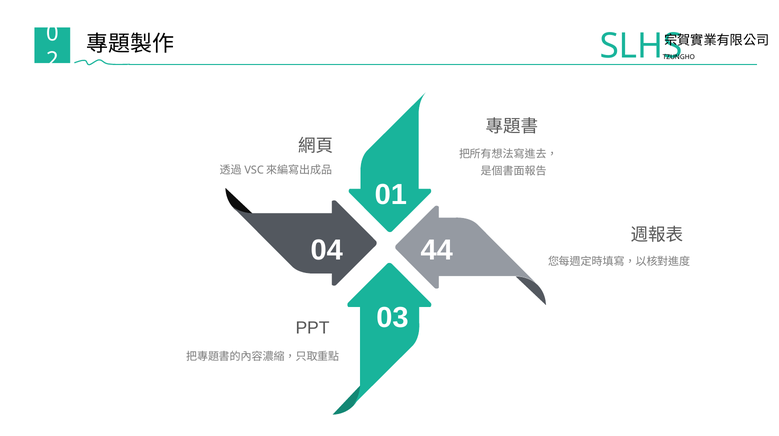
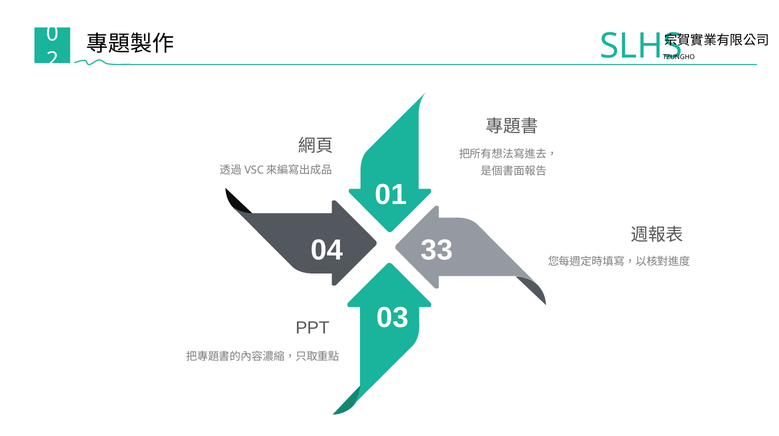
44: 44 -> 33 (437, 251)
